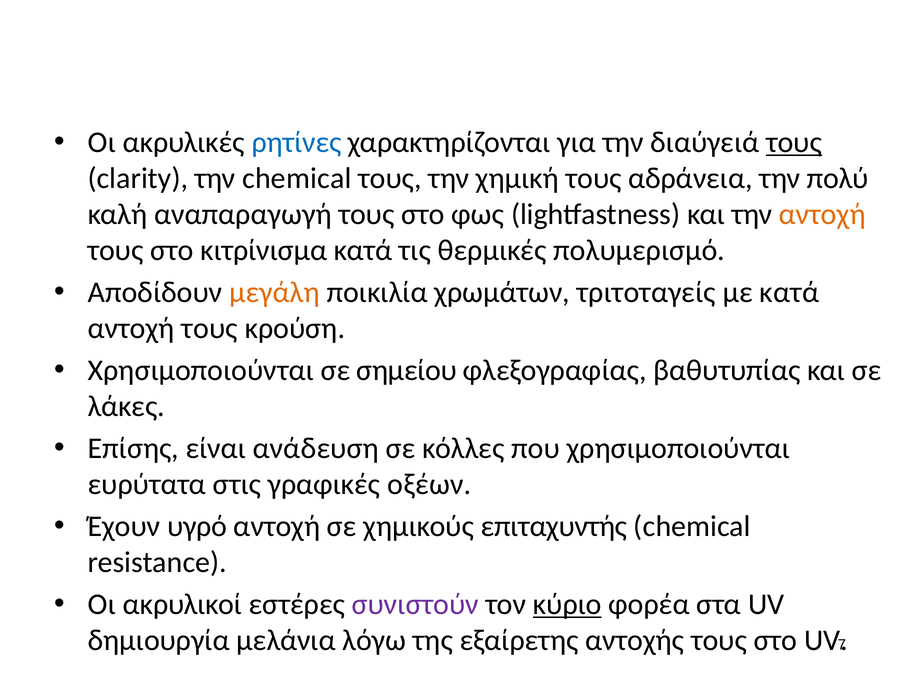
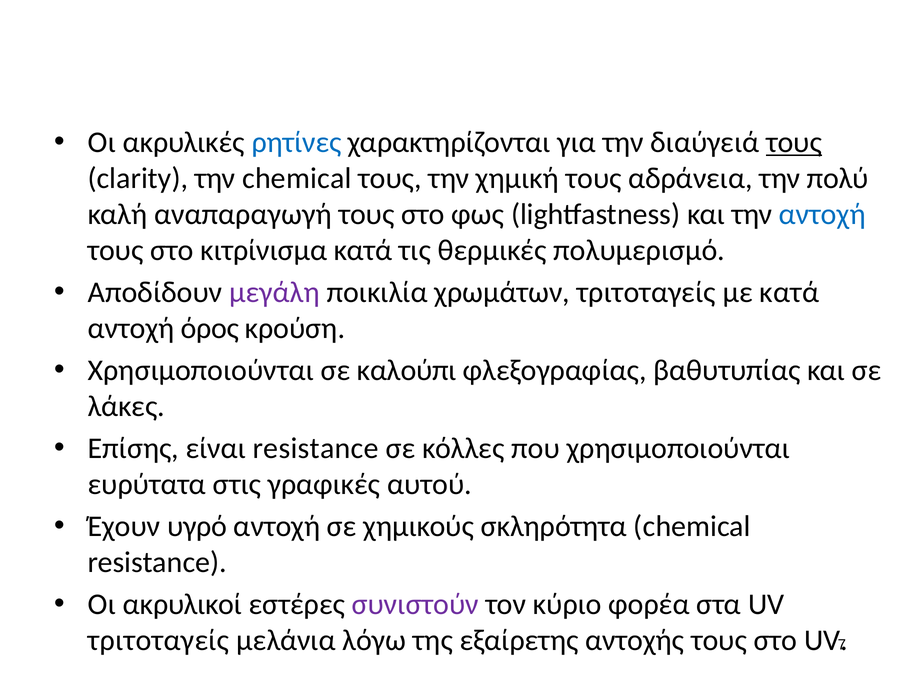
αντοχή colour: orange -> blue (822, 214)
μεγάλη colour: orange -> purple (274, 292)
τους: τους -> όρος (210, 328)
σημείου: σημείου -> καλούπι (407, 370)
είναι ανάδευση: ανάδευση -> resistance (316, 448)
οξέων: οξέων -> αυτού (430, 484)
επιταχυντής: επιταχυντής -> σκληρότητα (554, 526)
κύριο underline: present -> none (567, 604)
δημιουργία: δημιουργία -> τριτοταγείς (159, 640)
